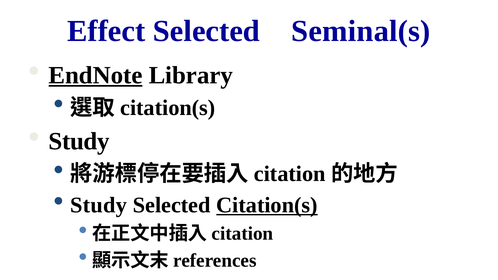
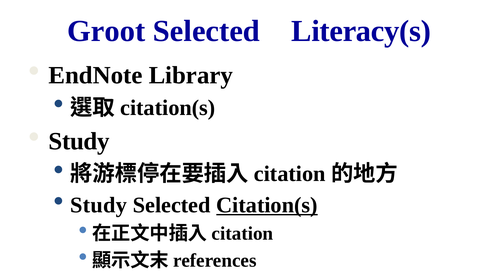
Effect: Effect -> Groot (106, 31)
Seminal(s: Seminal(s -> Literacy(s (361, 31)
EndNote underline: present -> none (95, 75)
